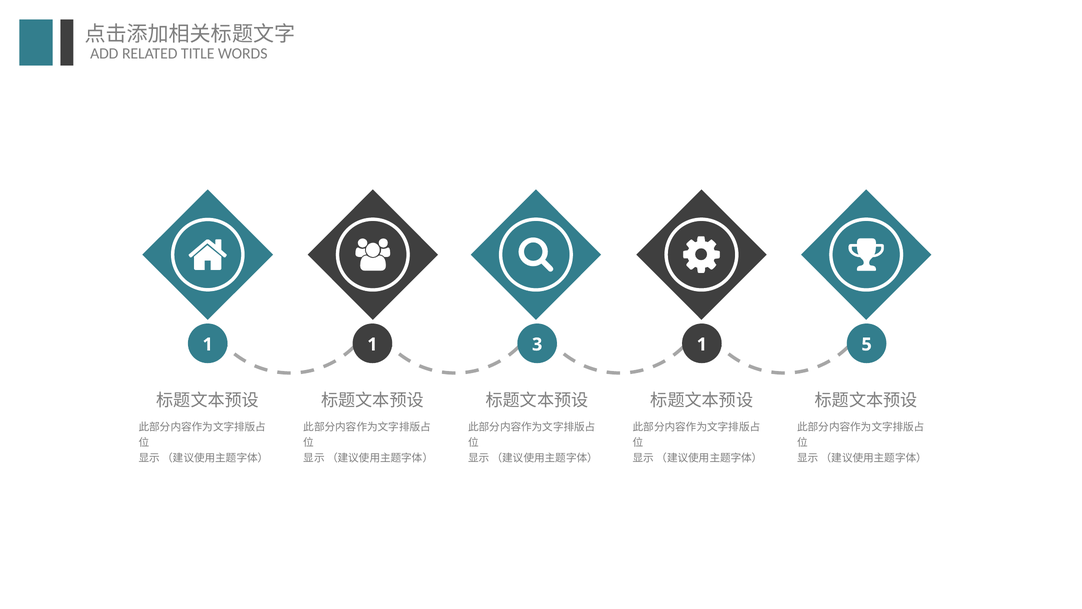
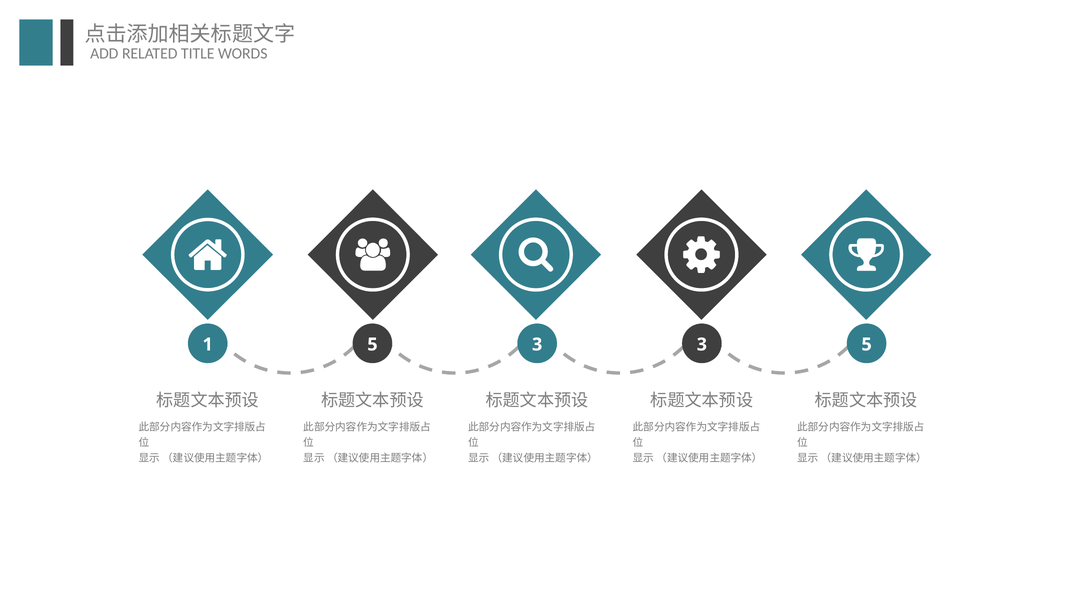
1 1: 1 -> 5 (372, 344)
3 1: 1 -> 3 (702, 344)
